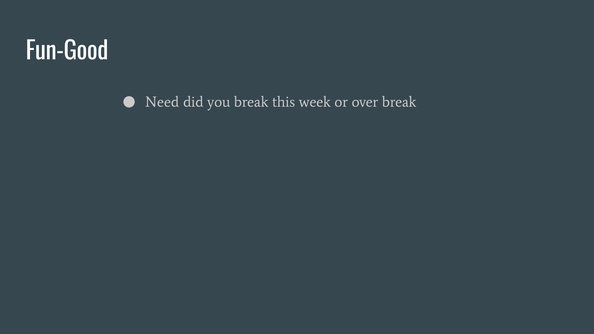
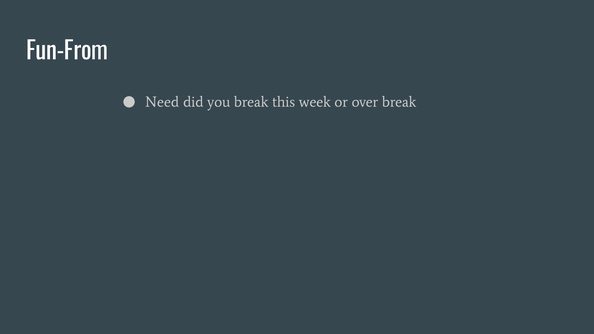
Fun-Good: Fun-Good -> Fun-From (67, 51)
